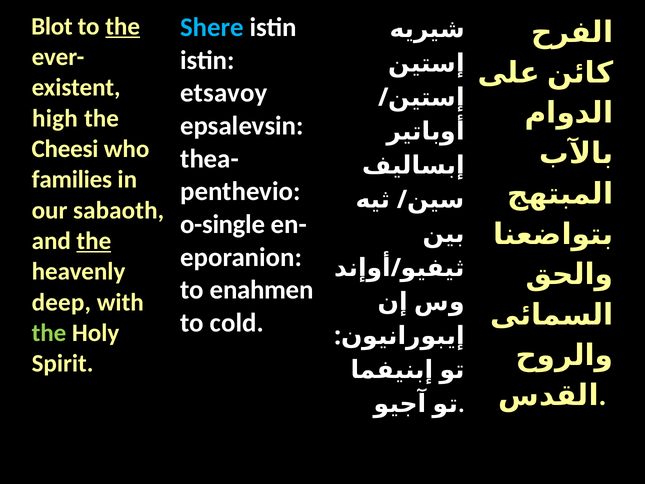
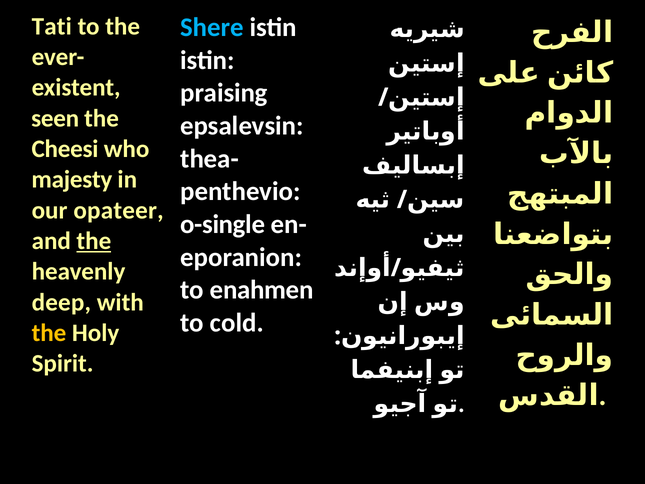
Blot: Blot -> Tati (52, 26)
the underline: present -> none (123, 26)
etsavoy: etsavoy -> praising (224, 93)
high: high -> seen (55, 118)
families: families -> majesty (72, 179)
sabaoth: sabaoth -> opateer (119, 210)
the colour: light green -> yellow (49, 333)
